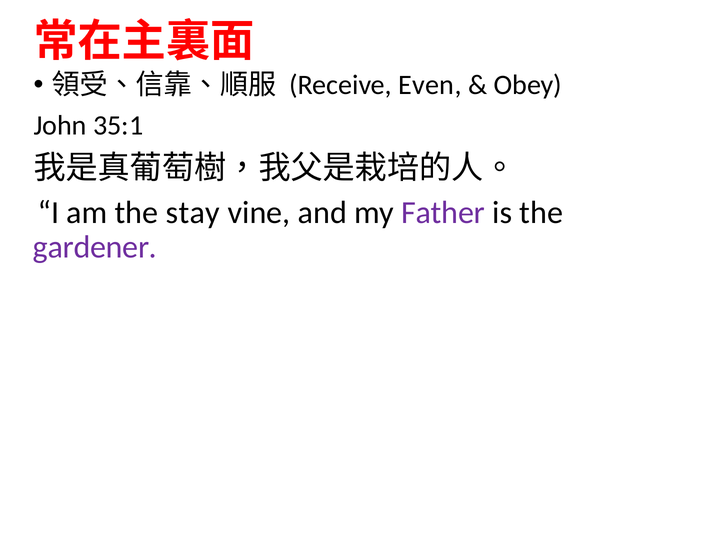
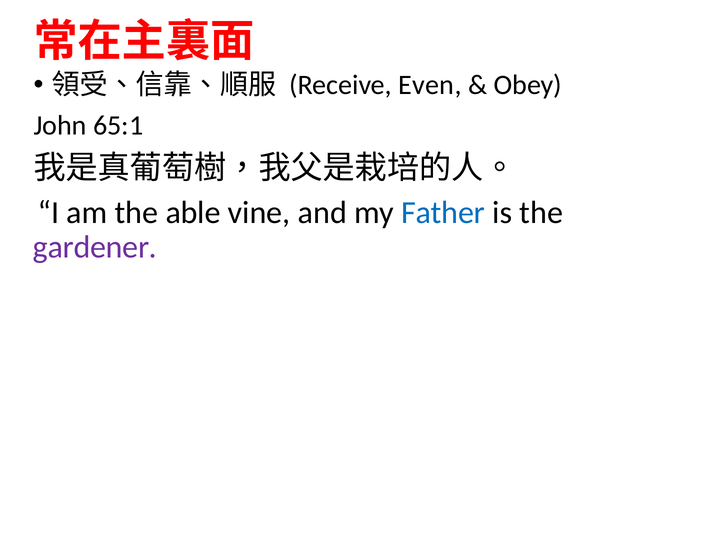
35:1: 35:1 -> 65:1 (118, 125)
stay: stay -> able (193, 213)
Father colour: purple -> blue (443, 213)
